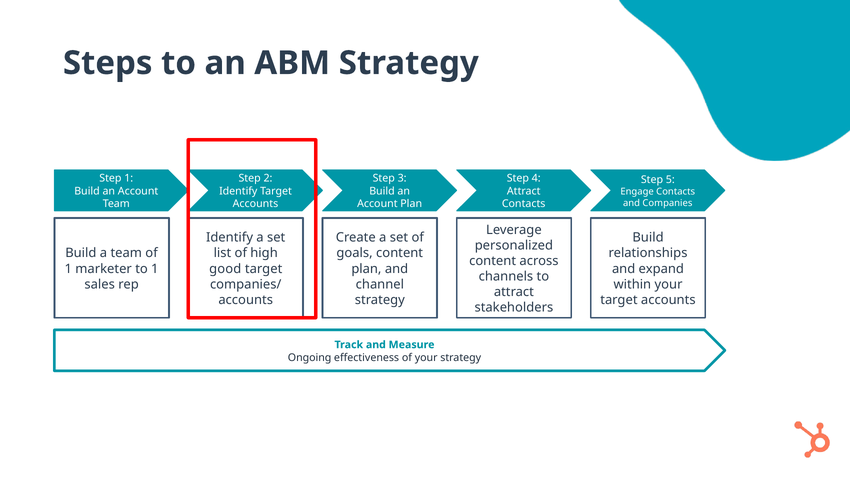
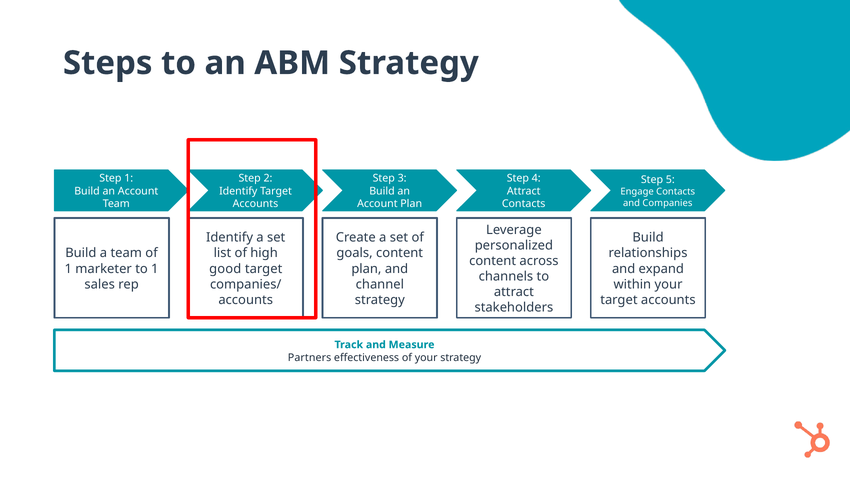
Ongoing: Ongoing -> Partners (310, 358)
